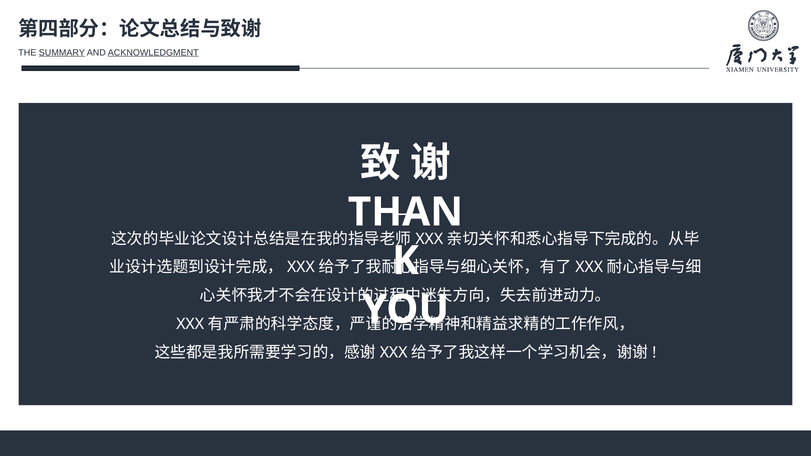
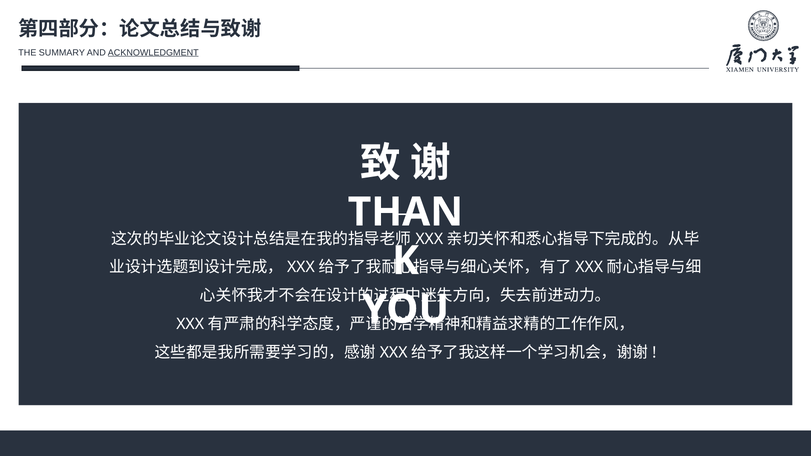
SUMMARY underline: present -> none (62, 53)
